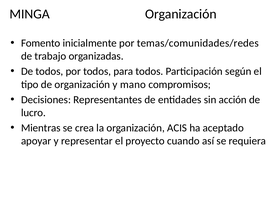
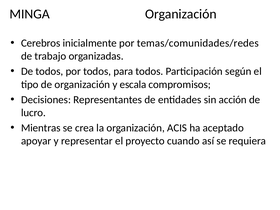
Fomento: Fomento -> Cerebros (41, 43)
mano: mano -> escala (133, 84)
